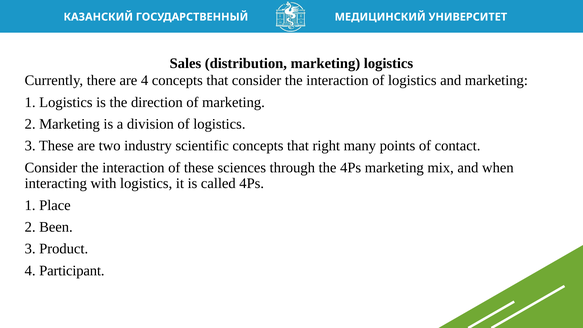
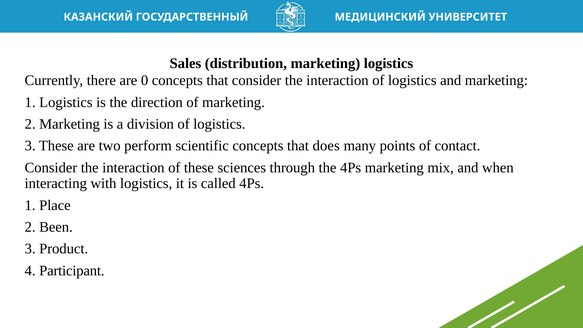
are 4: 4 -> 0 (145, 80)
industry: industry -> perform (148, 146)
right: right -> does (326, 146)
